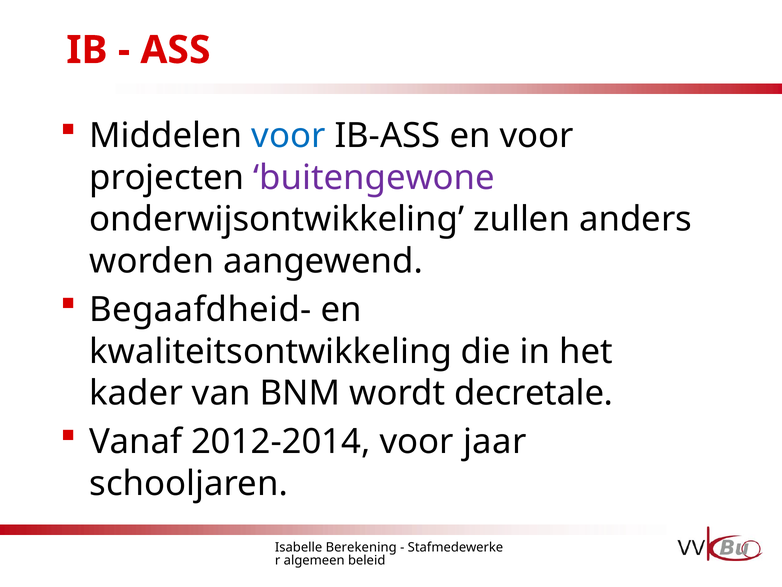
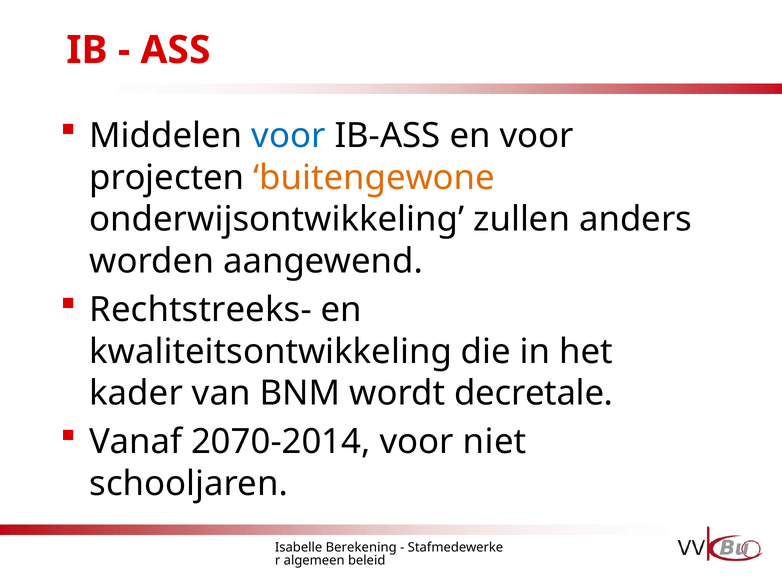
buitengewone colour: purple -> orange (374, 177)
Begaafdheid-: Begaafdheid- -> Rechtstreeks- (201, 310)
2012-2014: 2012-2014 -> 2070-2014 (281, 442)
jaar: jaar -> niet (495, 442)
